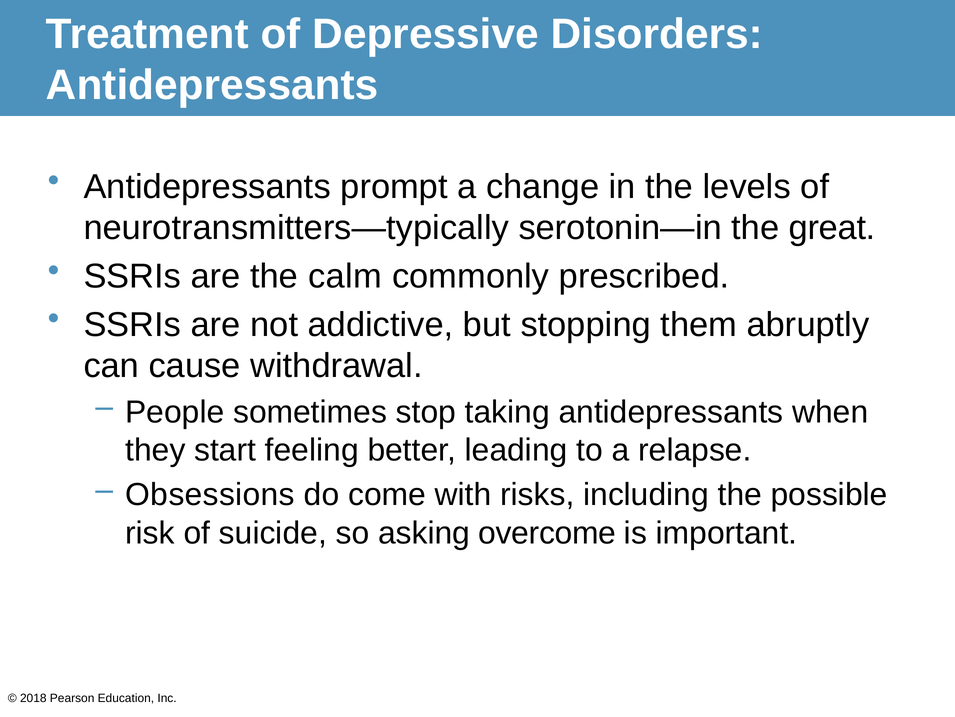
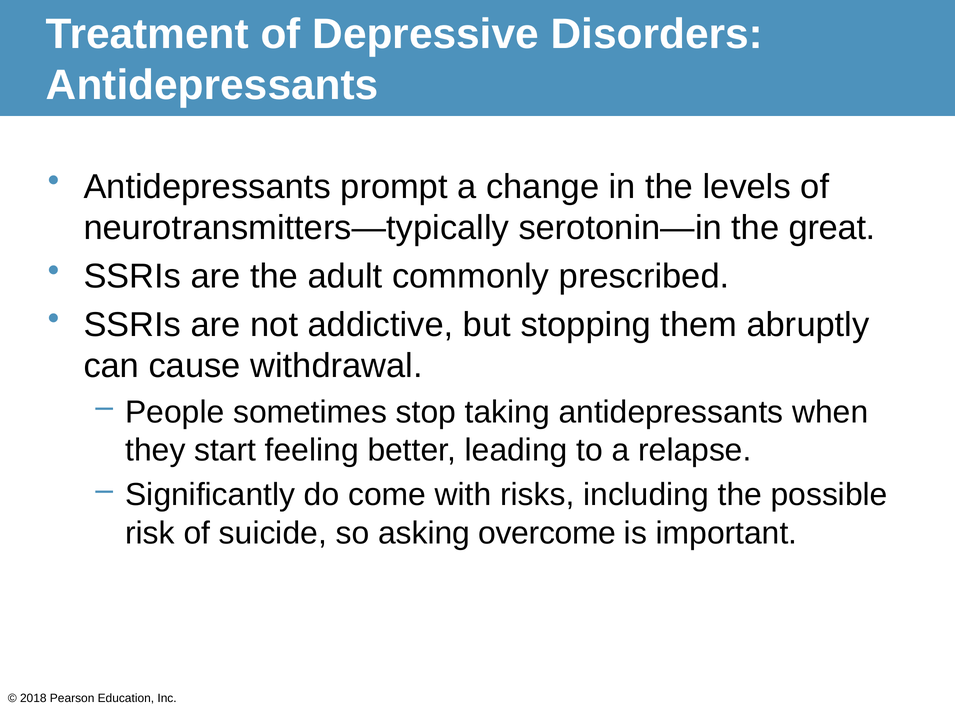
calm: calm -> adult (345, 276)
Obsessions: Obsessions -> Significantly (210, 494)
